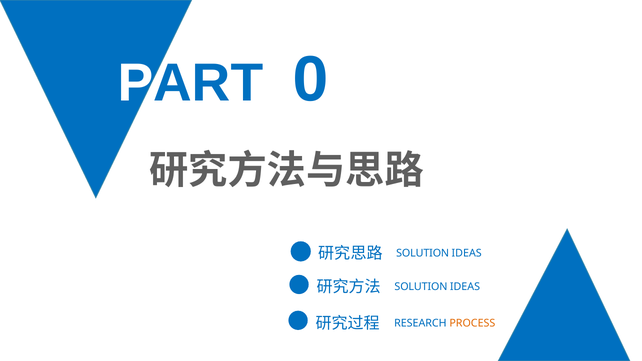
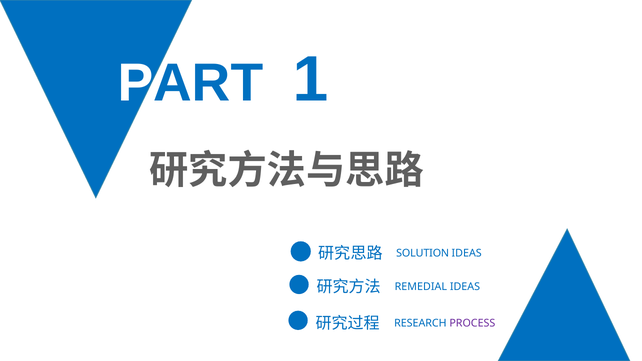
0: 0 -> 1 (311, 79)
SOLUTION: SOLUTION -> REMEDIAL (421, 287)
PROCESS colour: orange -> purple (472, 323)
